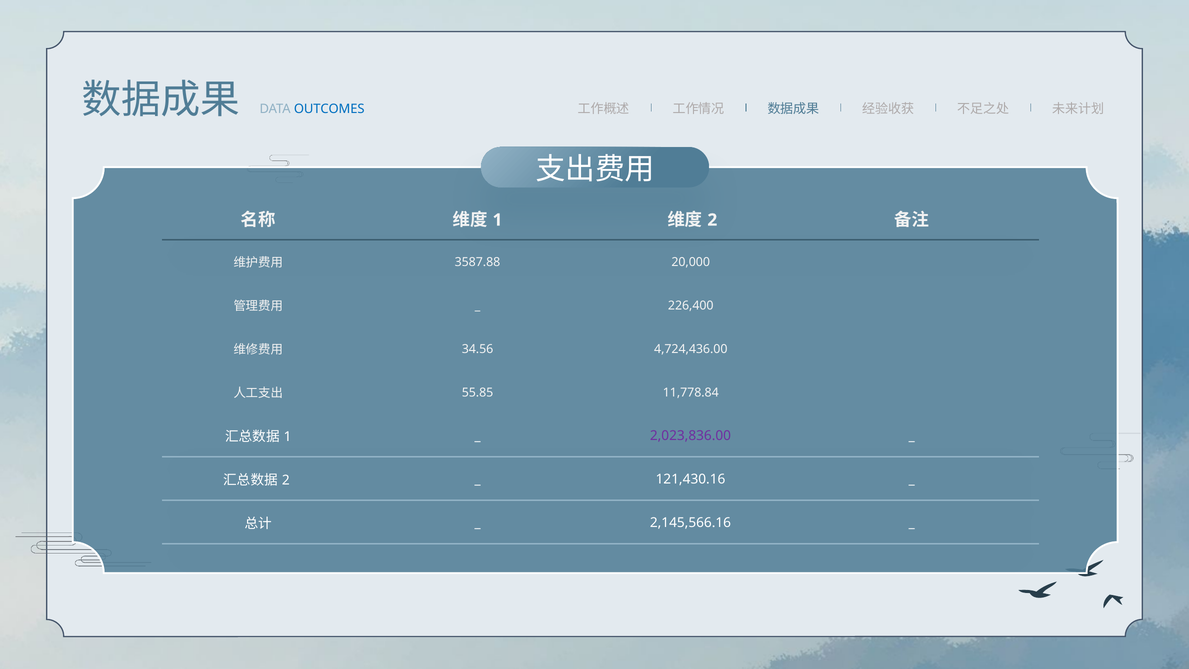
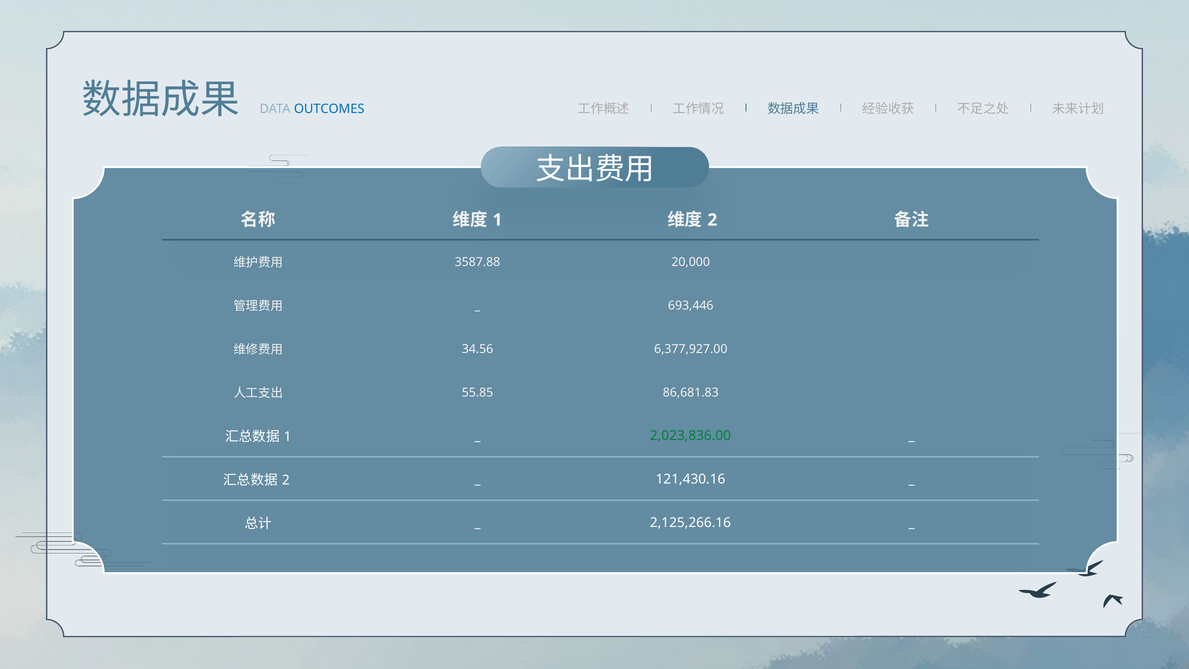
226,400: 226,400 -> 693,446 (691, 306)
4,724,436.00: 4,724,436.00 -> 6,377,927.00 (691, 349)
11,778.84: 11,778.84 -> 86,681.83 (691, 392)
2,023,836.00 colour: purple -> green (690, 436)
2,145,566.16: 2,145,566.16 -> 2,125,266.16 (690, 523)
